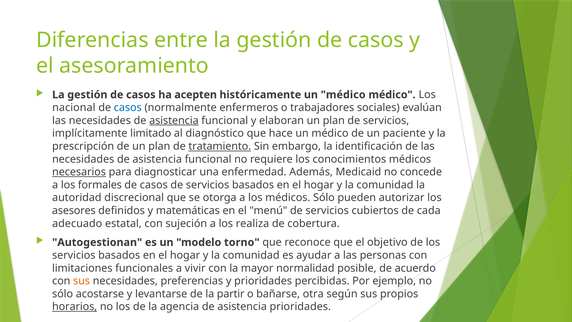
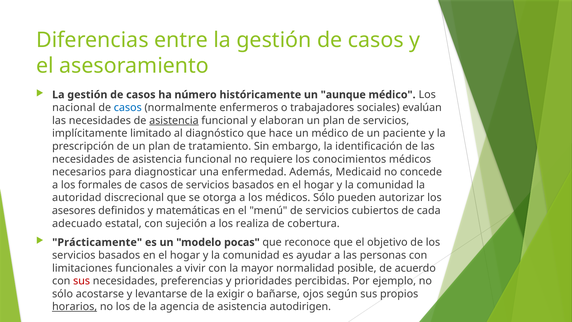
acepten: acepten -> número (196, 95)
históricamente un médico: médico -> aunque (343, 95)
tratamiento underline: present -> none (220, 146)
necesarios underline: present -> none (79, 172)
Autogestionan: Autogestionan -> Prácticamente (97, 242)
torno: torno -> pocas (242, 242)
sus colour: orange -> red (82, 281)
partir: partir -> exigir (231, 294)
otra: otra -> ojos (313, 294)
asistencia prioridades: prioridades -> autodirigen (300, 307)
